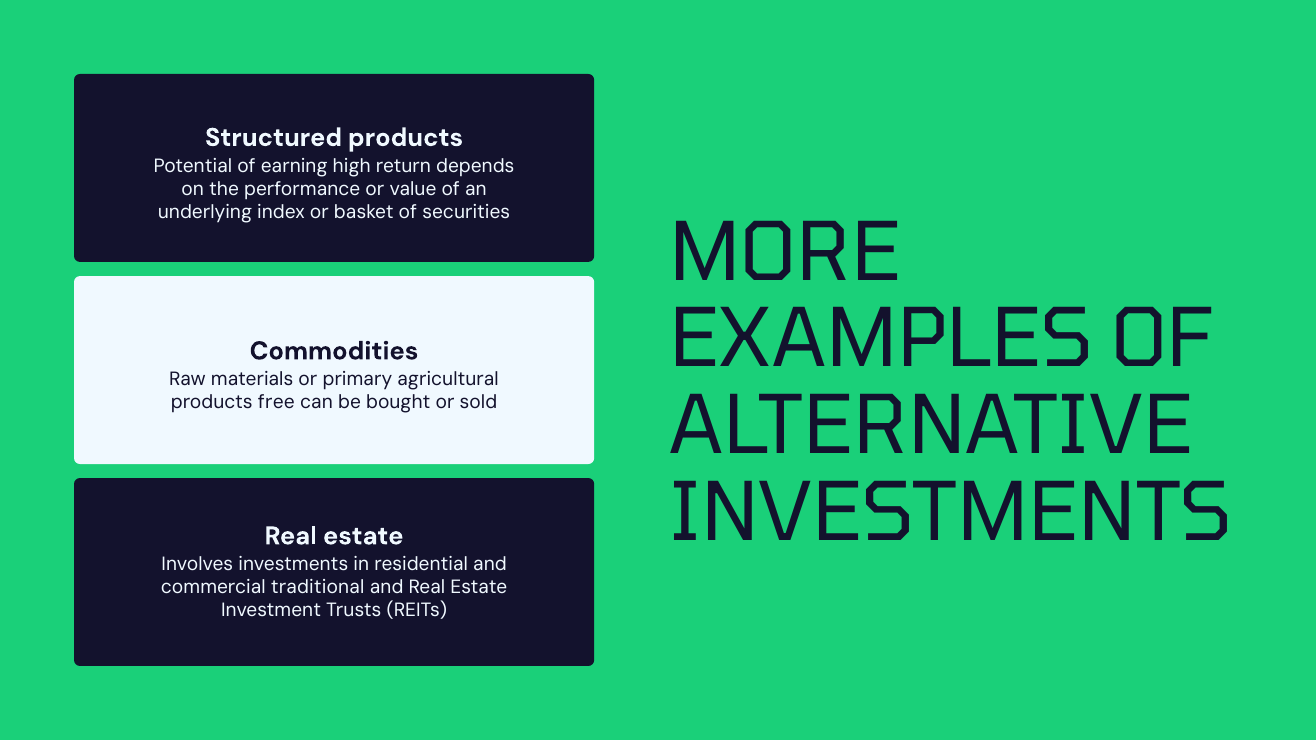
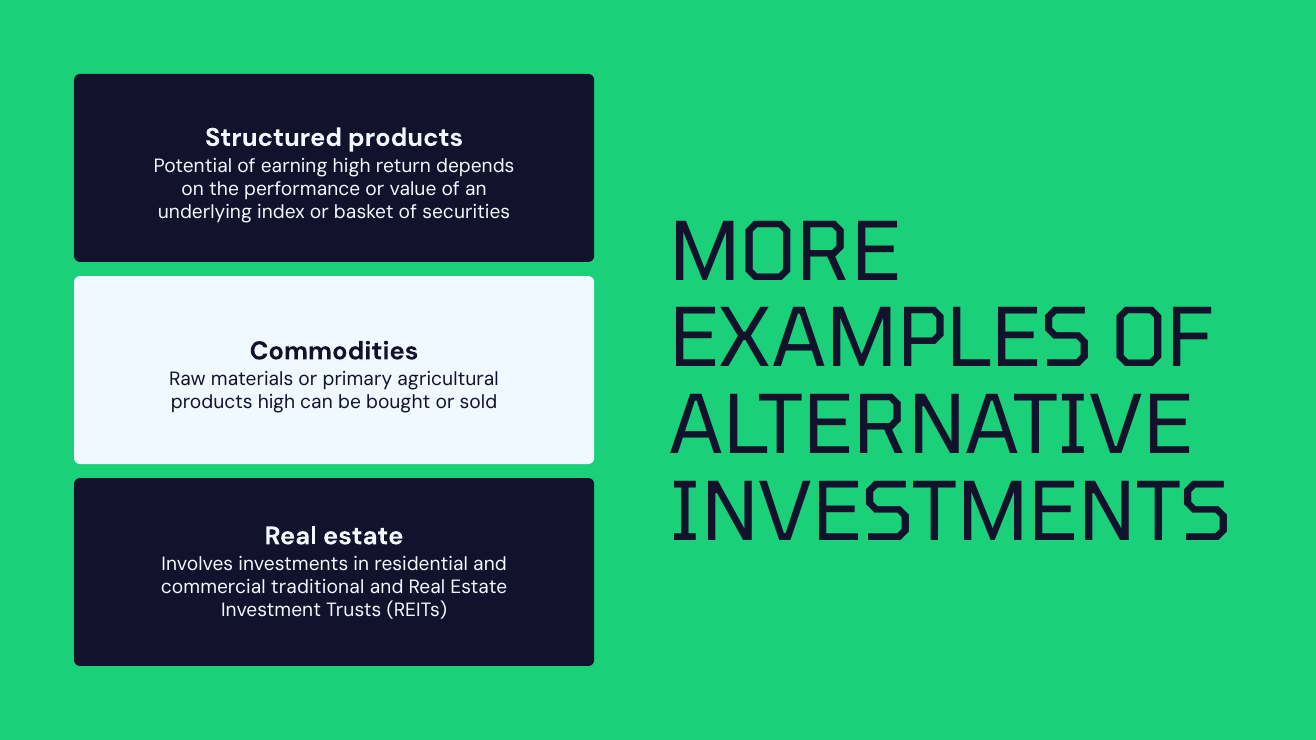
products free: free -> high (277, 403)
